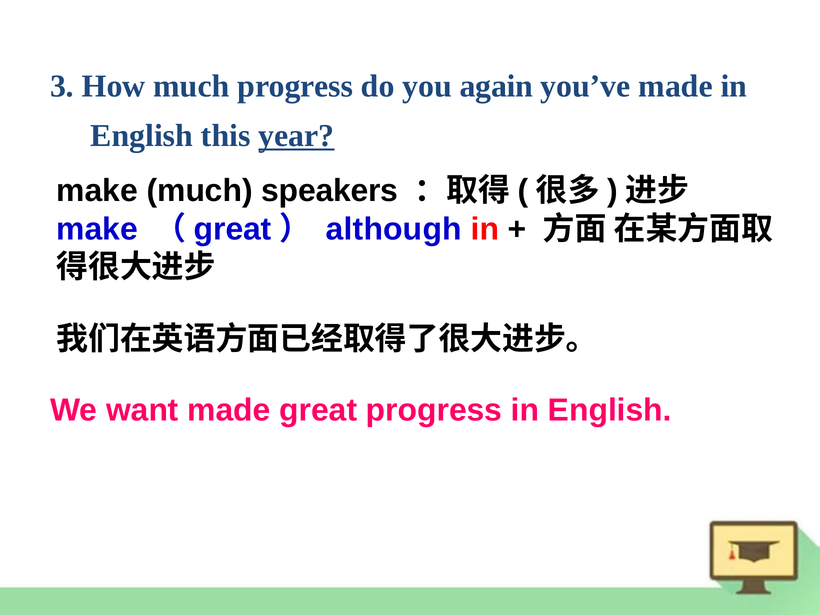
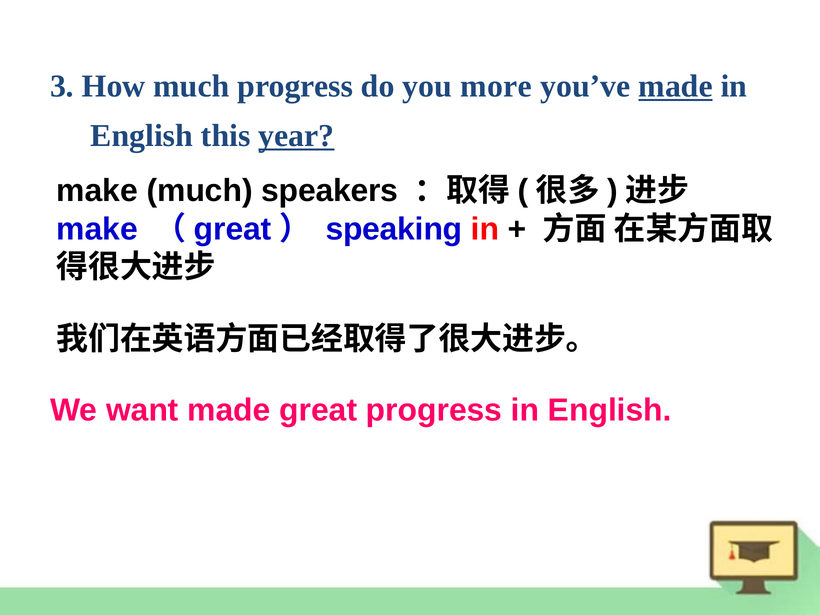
again: again -> more (496, 86)
made underline: none -> present (676, 86)
although: although -> speaking (394, 229)
